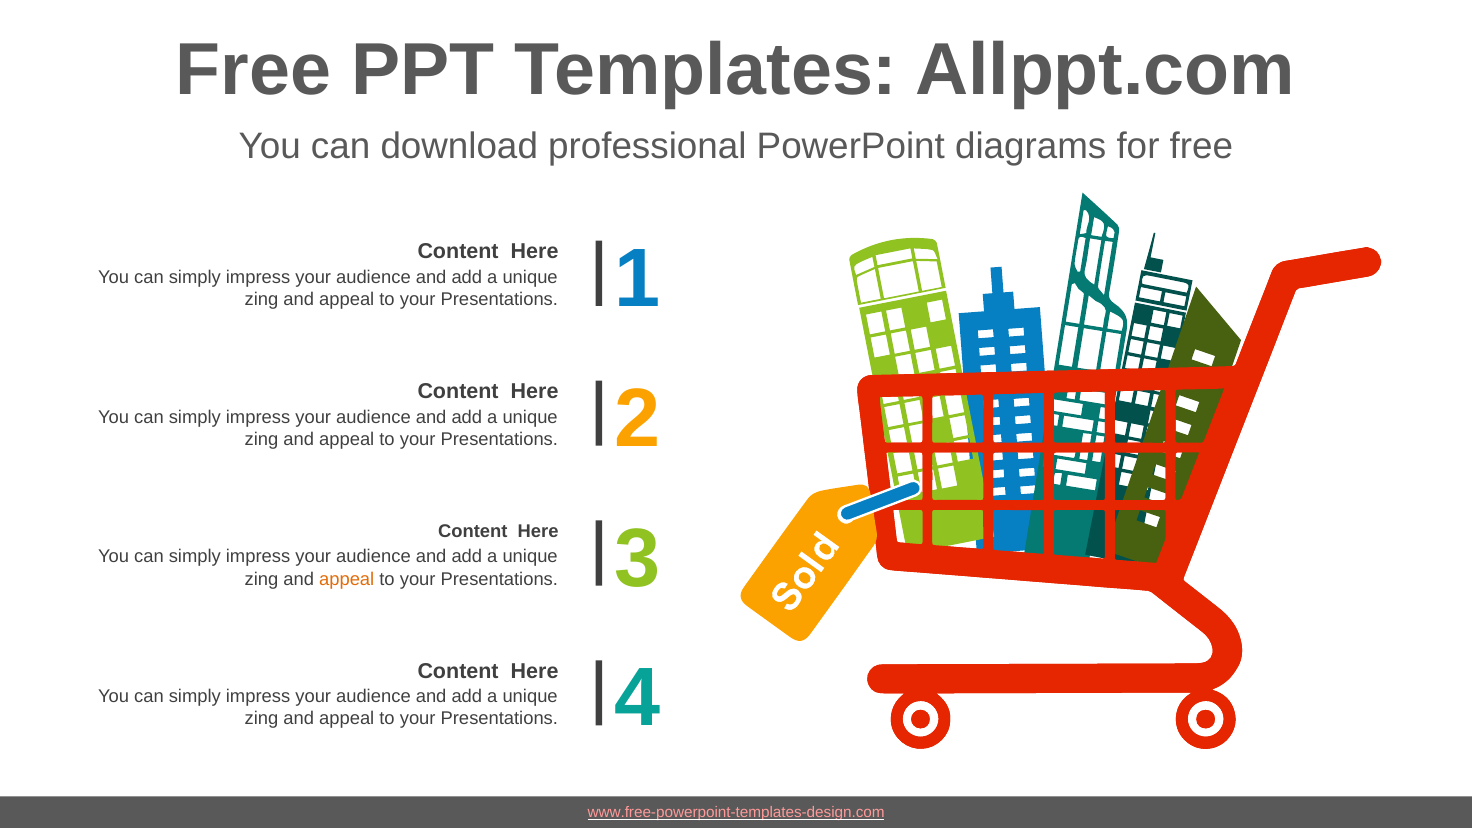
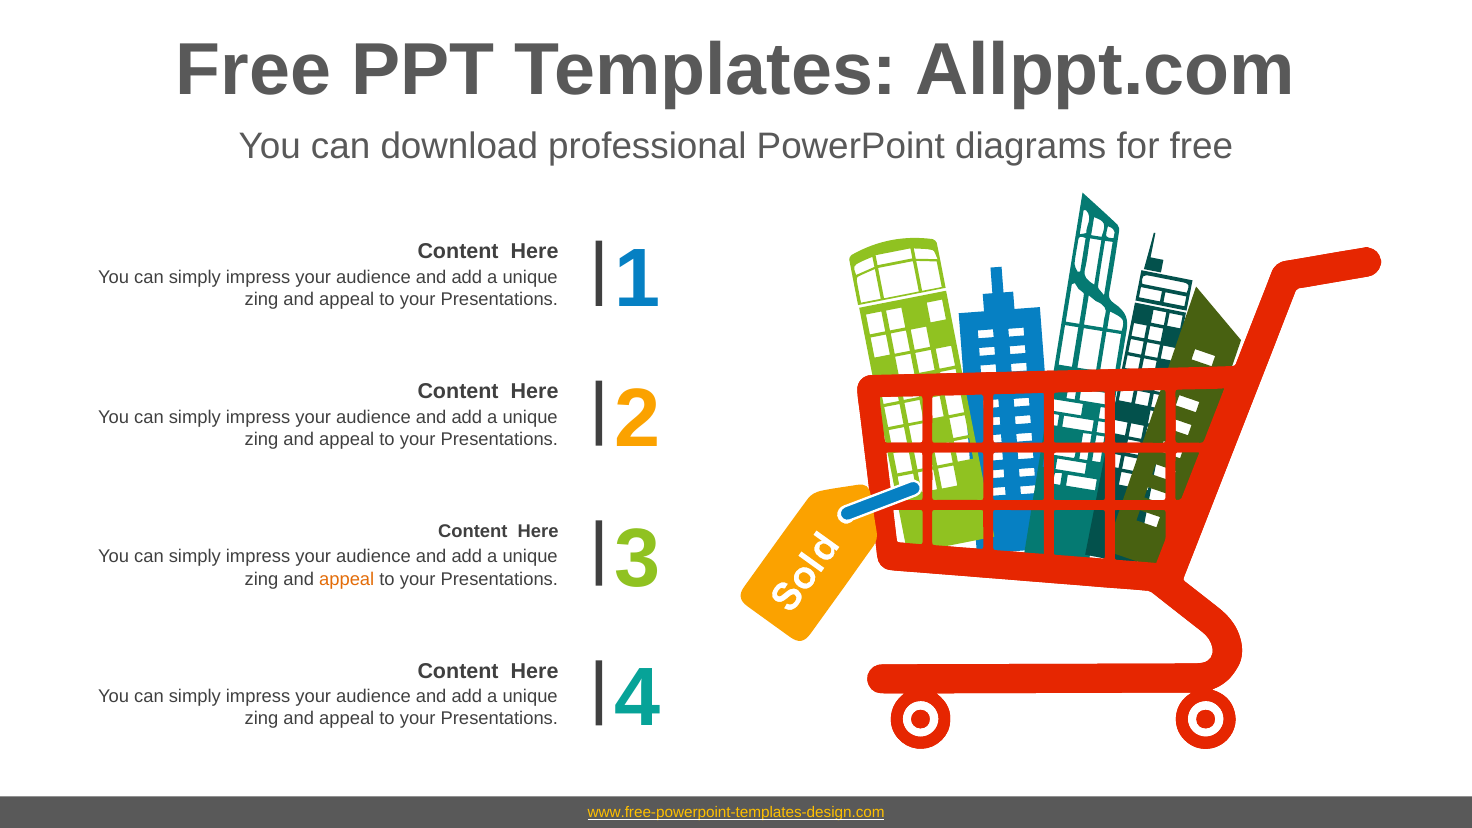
www.free-powerpoint-templates-design.com colour: pink -> yellow (736, 812)
